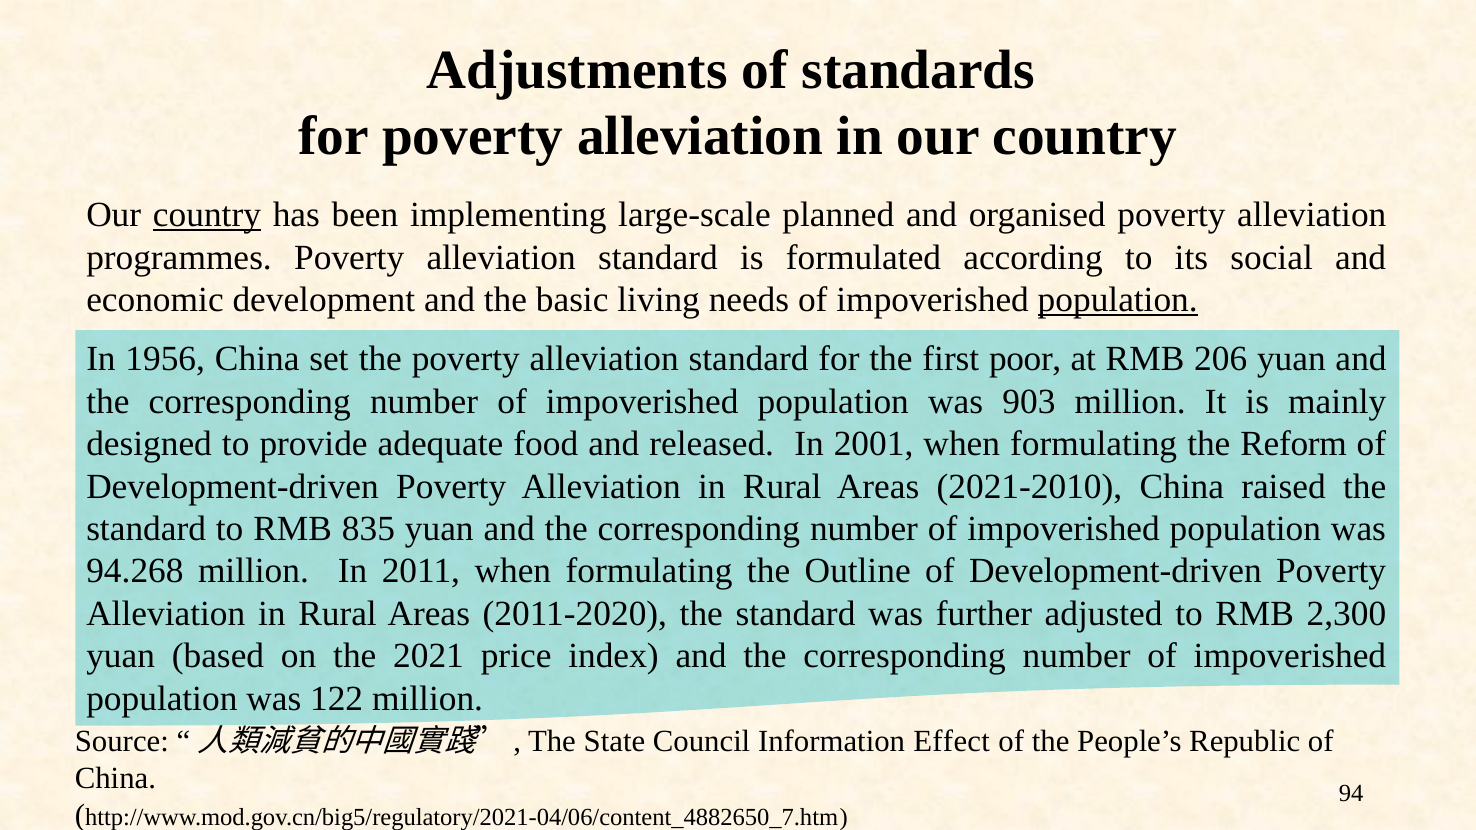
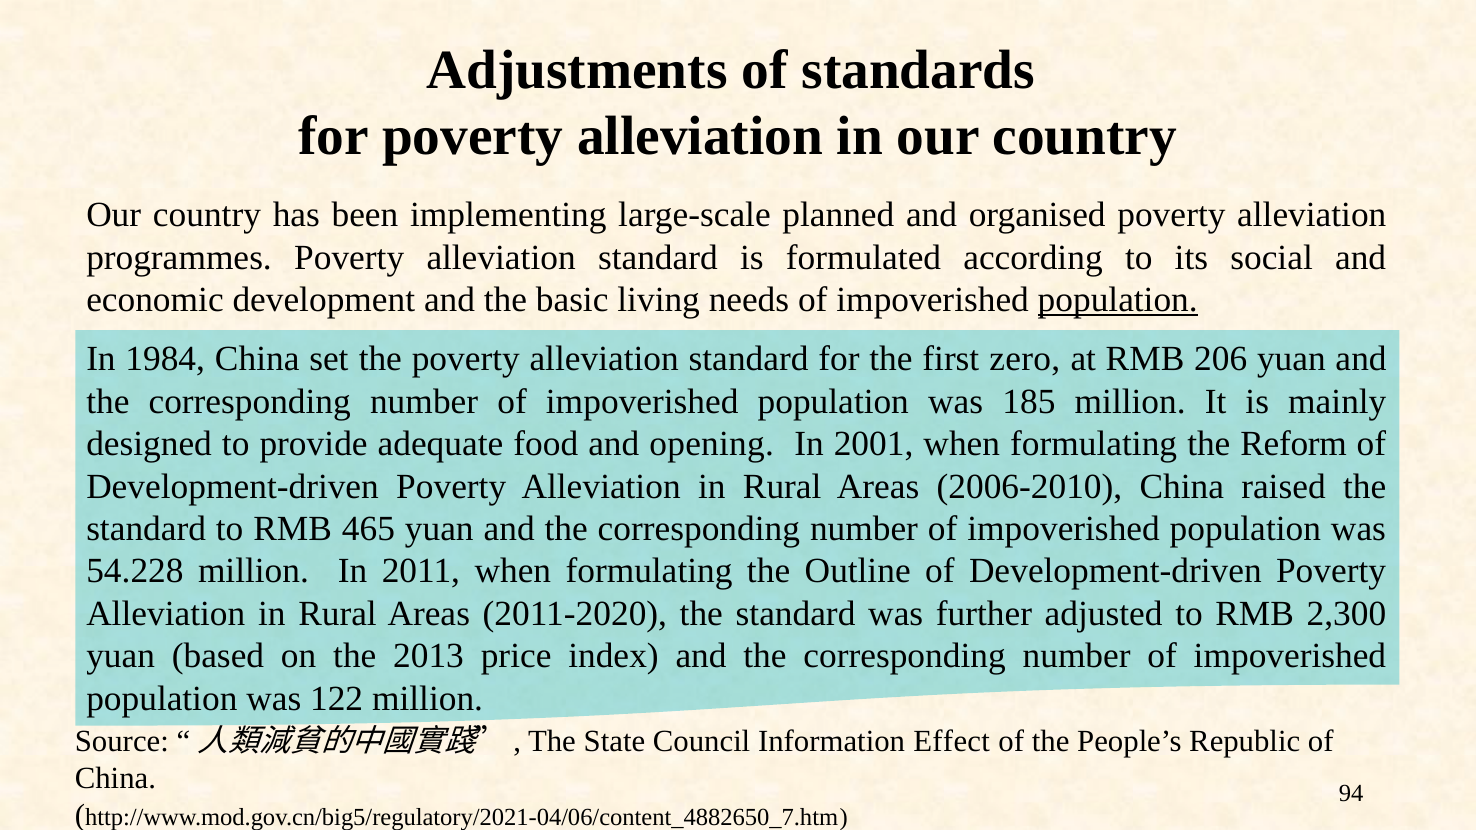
country underline: present -> none (207, 215)
1956: 1956 -> 1984 (165, 359)
poor: poor -> zero (1025, 359)
903: 903 -> 185 (1029, 402)
released: released -> opening (712, 444)
2021-2010: 2021-2010 -> 2006-2010 (1029, 487)
835: 835 -> 465 (368, 529)
94.268: 94.268 -> 54.228 (135, 571)
2021: 2021 -> 2013 (429, 656)
